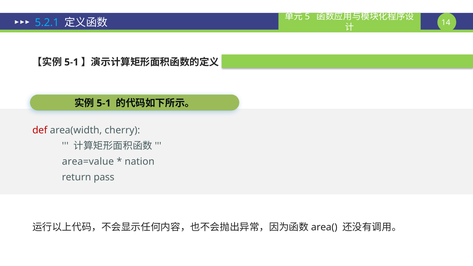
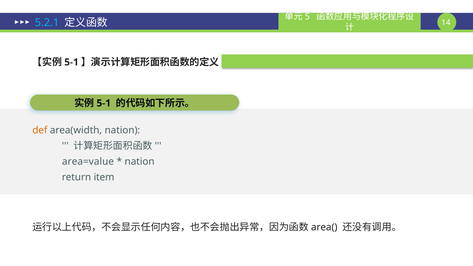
def colour: red -> orange (40, 130)
area(width cherry: cherry -> nation (122, 130)
pass: pass -> item (104, 177)
